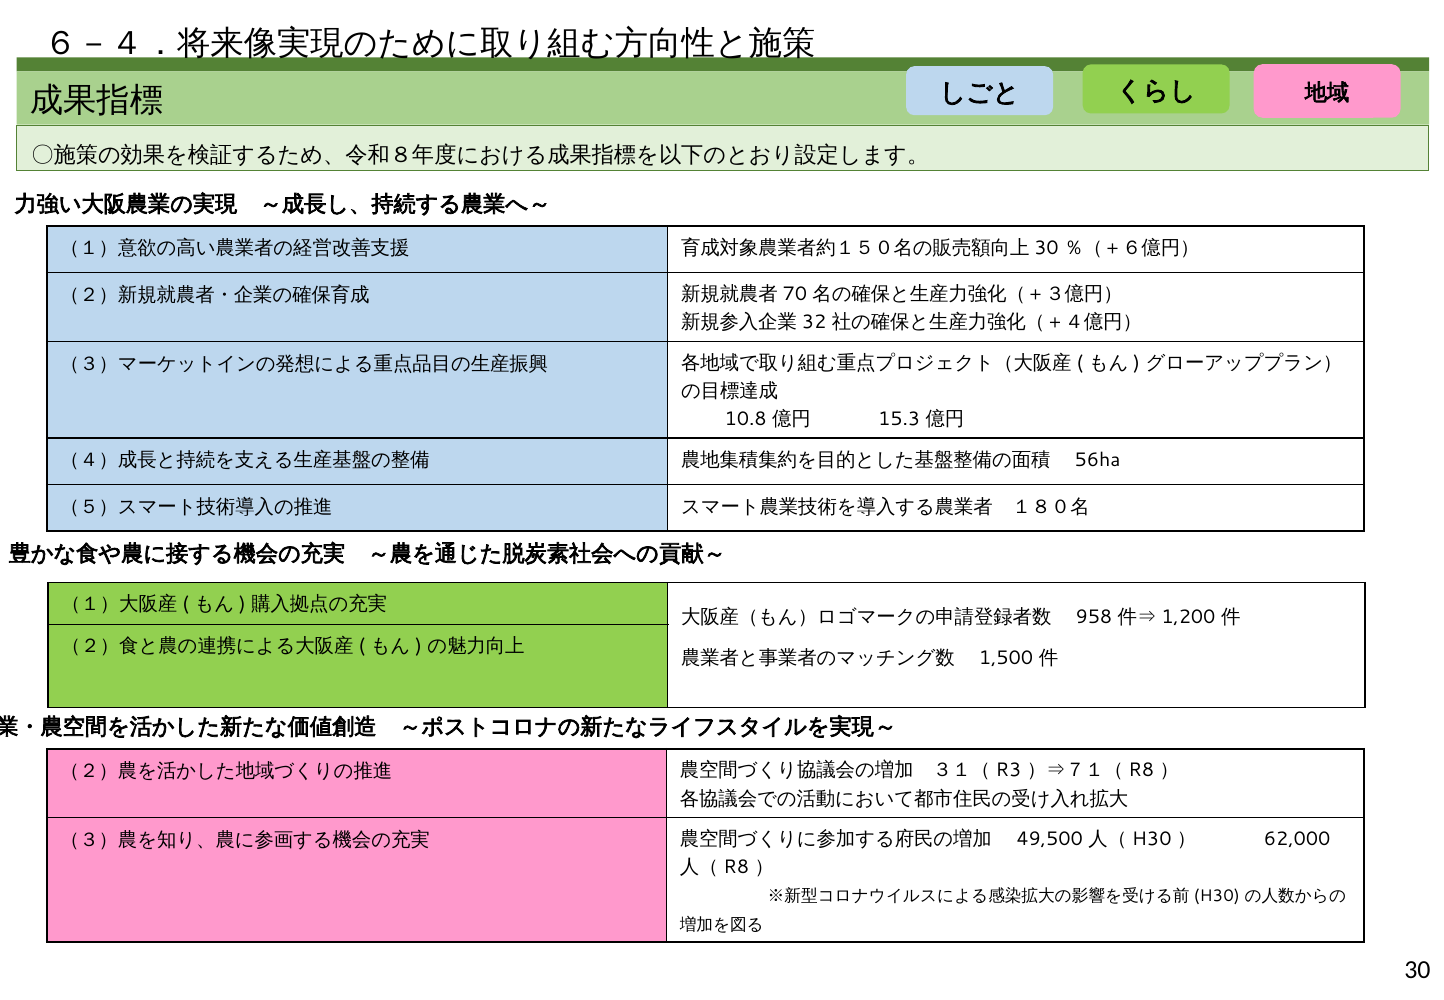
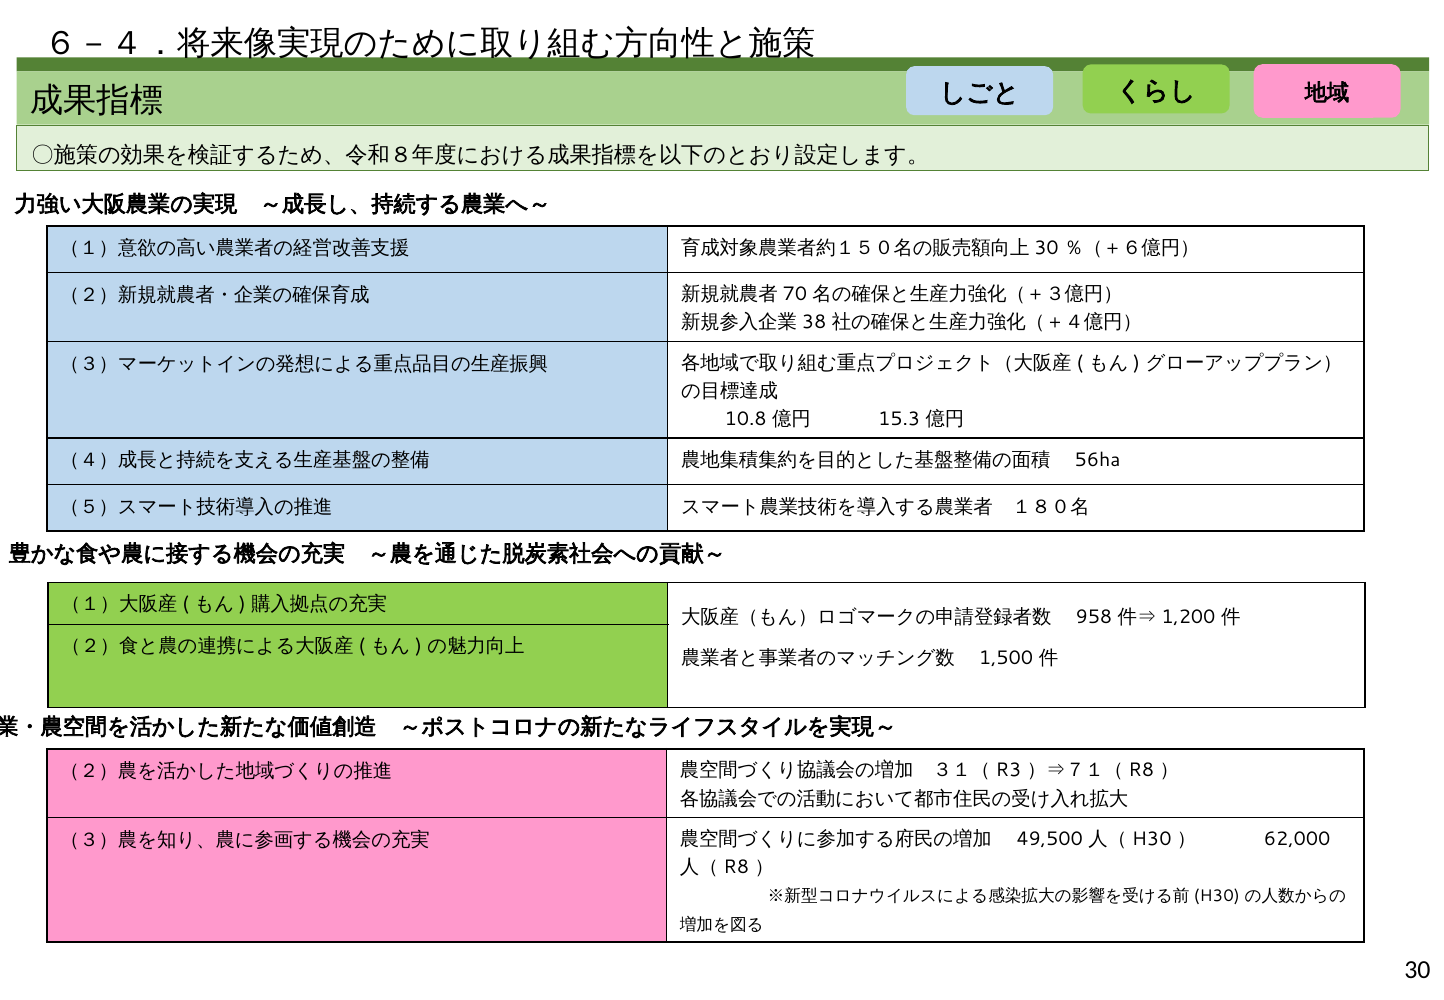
32: 32 -> 38 (814, 322)
